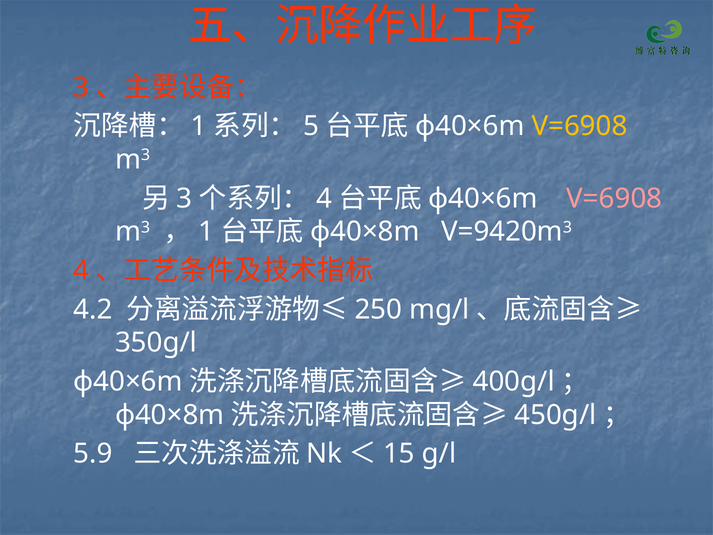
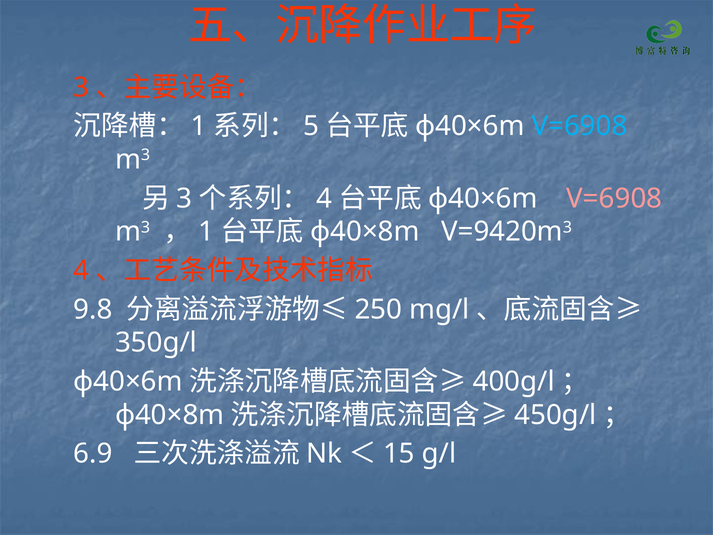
V=6908 colour: yellow -> light blue (580, 126)
4.2: 4.2 -> 9.8 (93, 309)
5.9: 5.9 -> 6.9 (93, 454)
